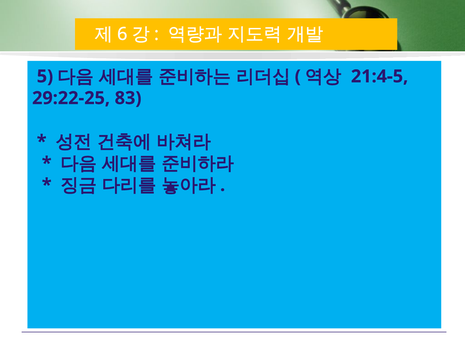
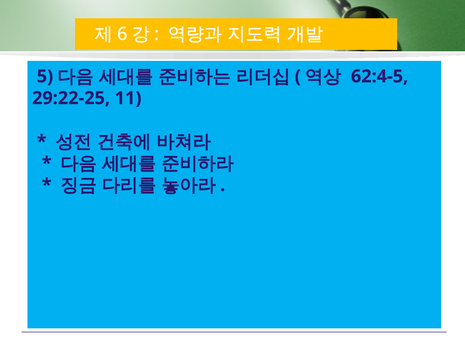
21:4-5: 21:4-5 -> 62:4-5 (380, 76)
83: 83 -> 11 (128, 98)
